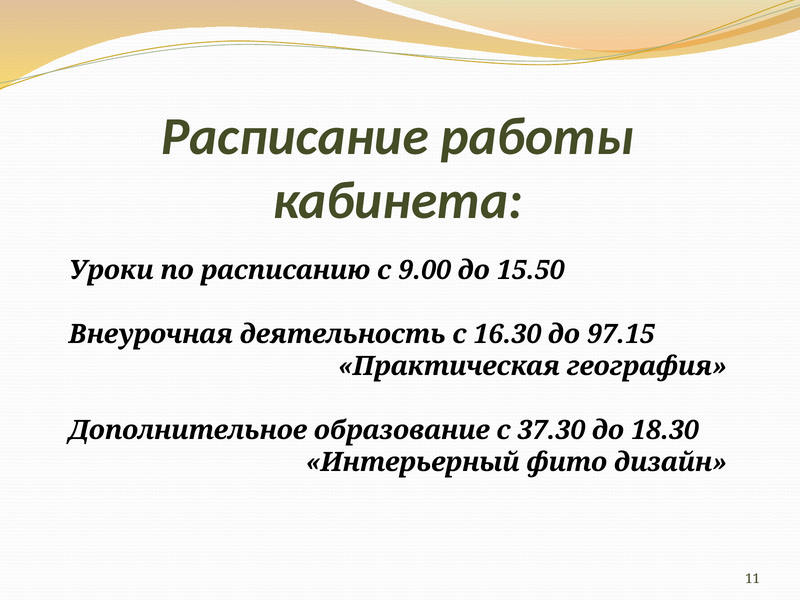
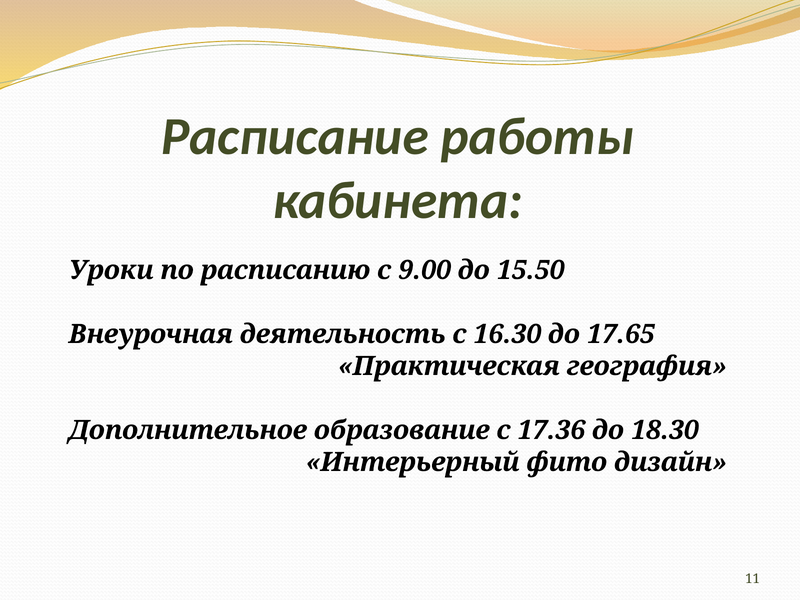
97.15: 97.15 -> 17.65 (621, 334)
37.30: 37.30 -> 17.36 (551, 430)
